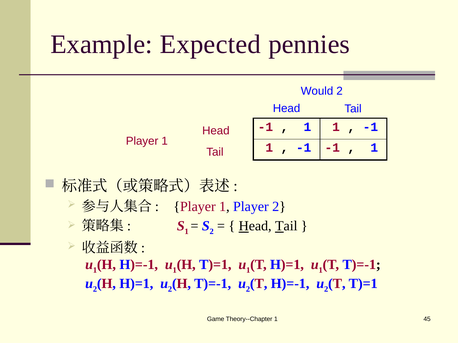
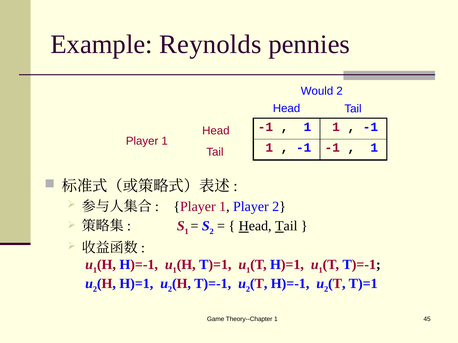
Expected: Expected -> Reynolds (210, 44)
